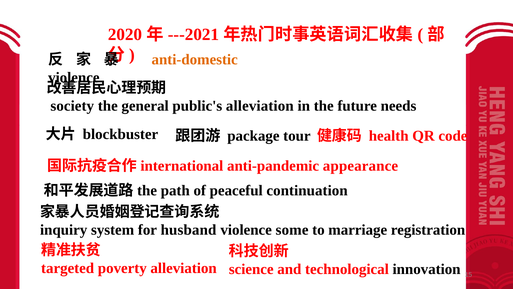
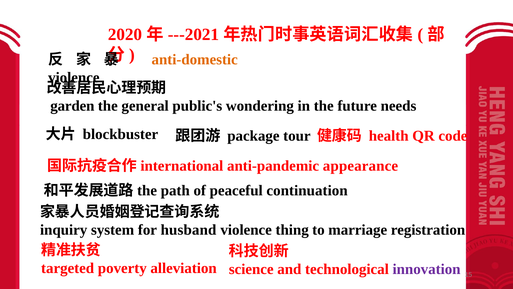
society: society -> garden (72, 106)
public's alleviation: alleviation -> wondering (260, 106)
some: some -> thing (292, 230)
innovation colour: black -> purple (427, 269)
